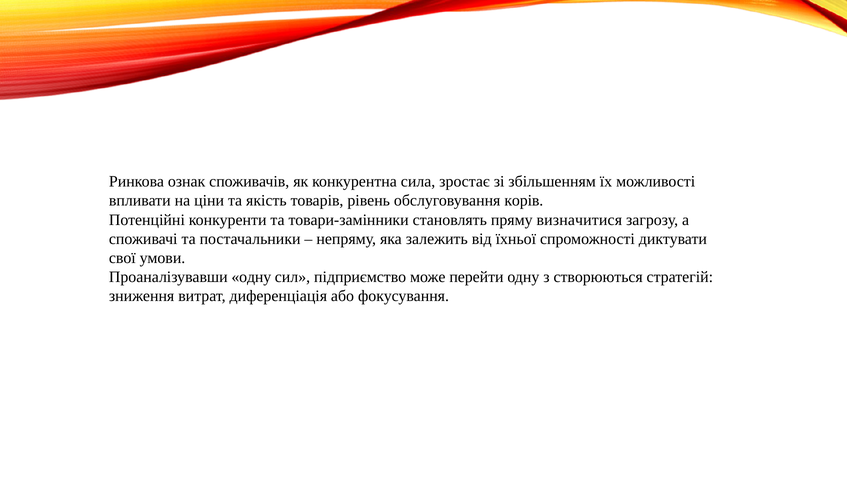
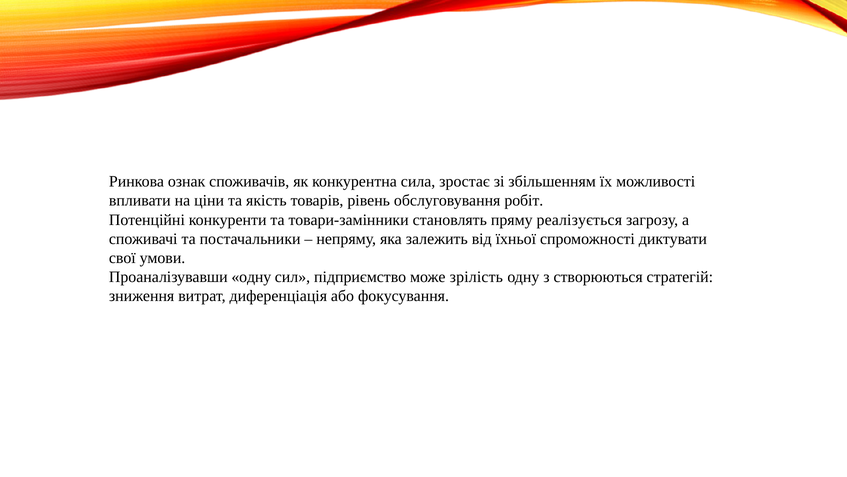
корів: корів -> робіт (524, 200)
визначитися: визначитися -> реалізується (579, 220)
перейти: перейти -> зрілість (476, 277)
